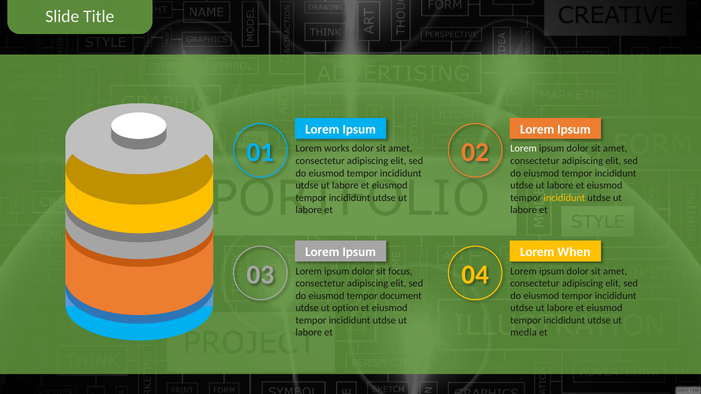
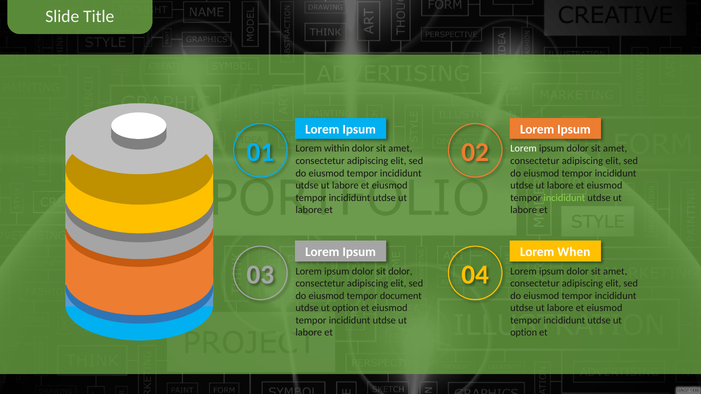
works: works -> within (337, 149)
incididunt colour: yellow -> light green (564, 198)
sit focus: focus -> dolor (400, 271)
media: media -> option (524, 333)
